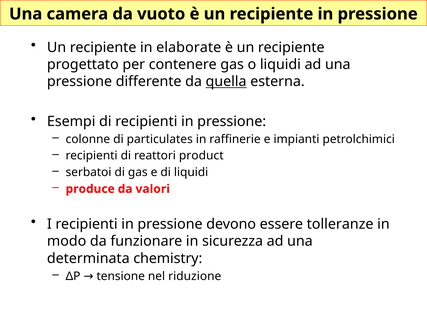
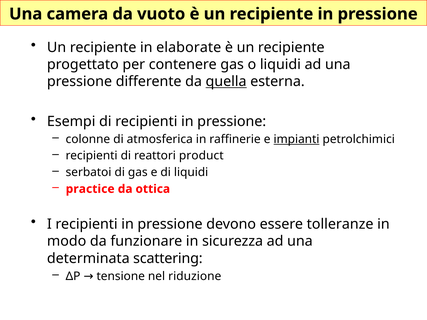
particulates: particulates -> atmosferica (160, 139)
impianti underline: none -> present (296, 139)
produce: produce -> practice (90, 189)
valori: valori -> ottica (153, 189)
chemistry: chemistry -> scattering (168, 259)
